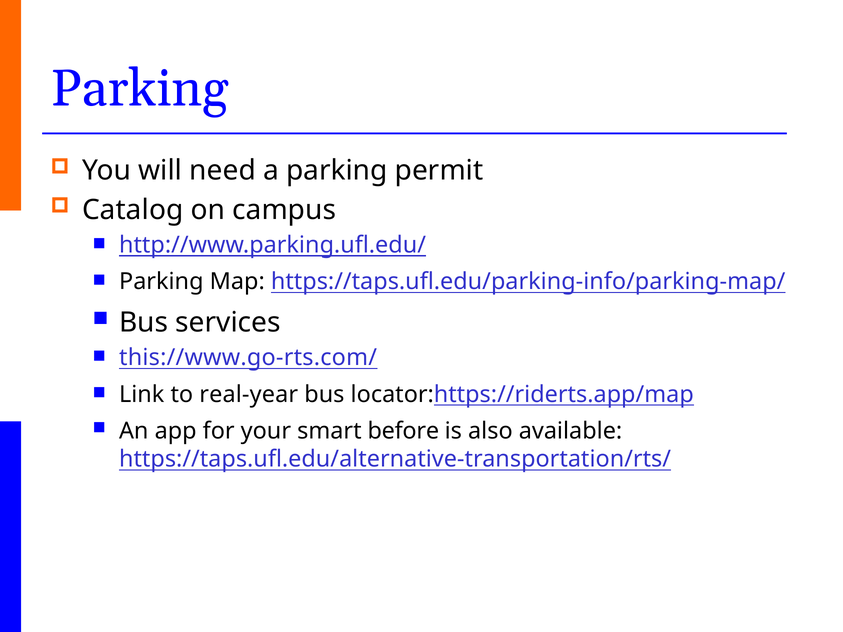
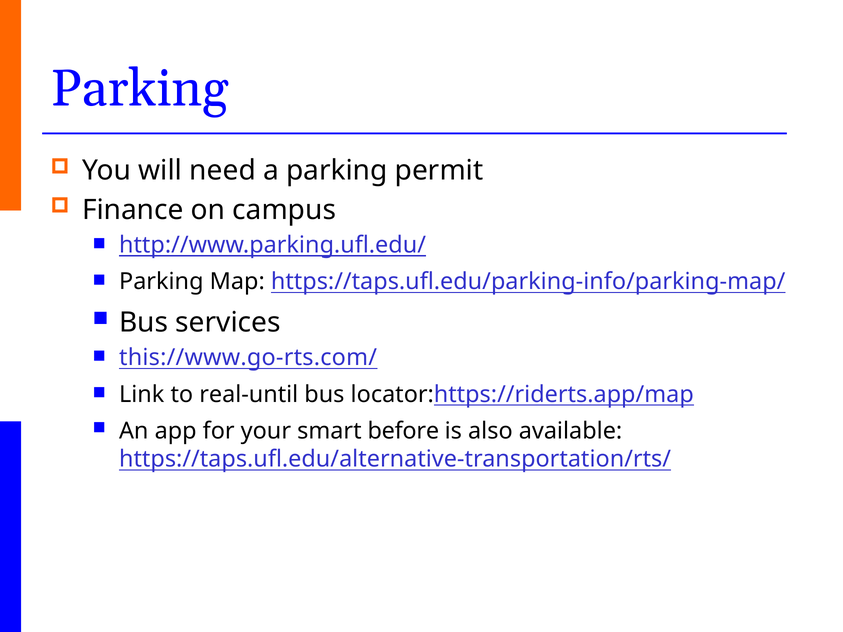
Catalog: Catalog -> Finance (133, 210)
real-year: real-year -> real-until (249, 395)
